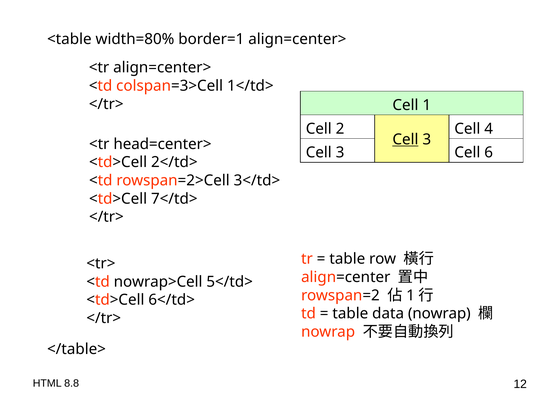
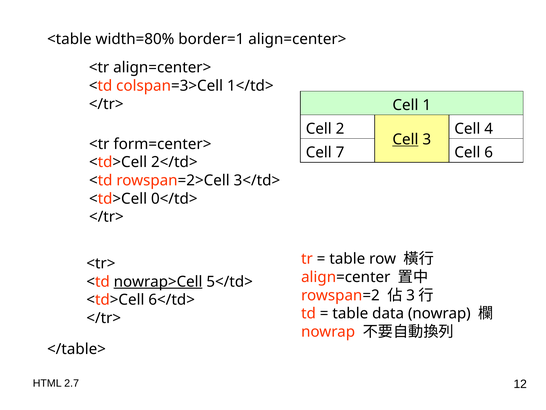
head=center>: head=center> -> form=center> (162, 144)
3: 3 -> 7 (340, 152)
7</td>: 7</td> -> 0</td> (174, 198)
nowrap>Cell underline: none -> present (158, 281)
1: 1 -> 3 (411, 295)
8.8: 8.8 -> 2.7 (72, 383)
